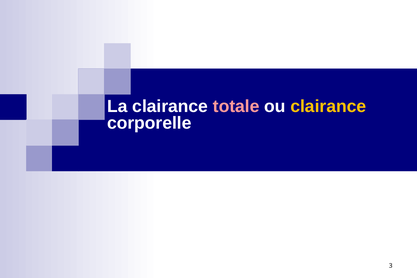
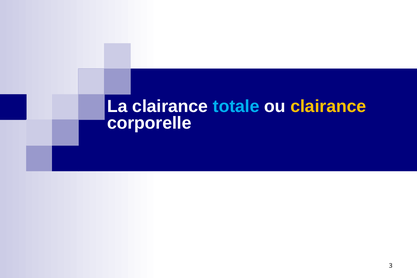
totale colour: pink -> light blue (236, 106)
